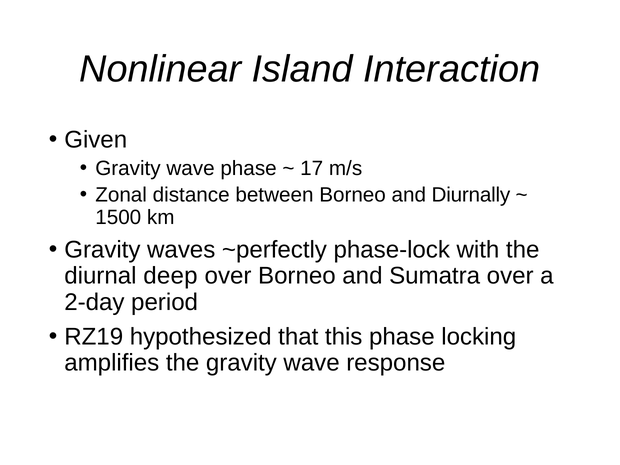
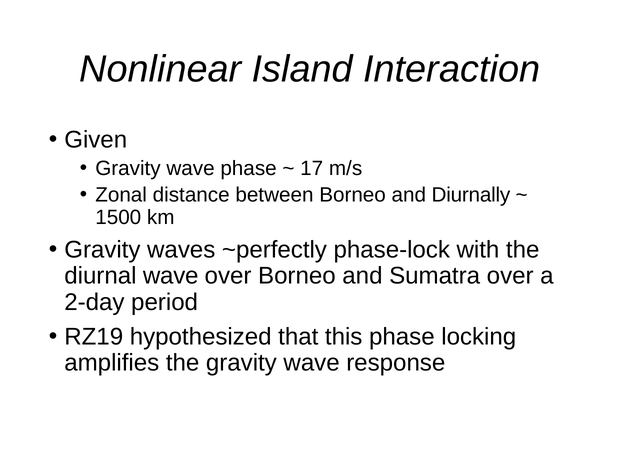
diurnal deep: deep -> wave (171, 276)
